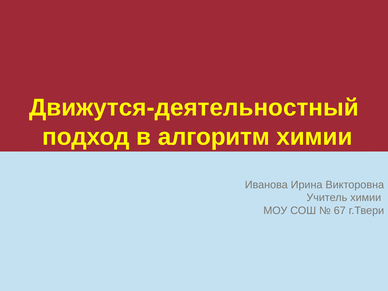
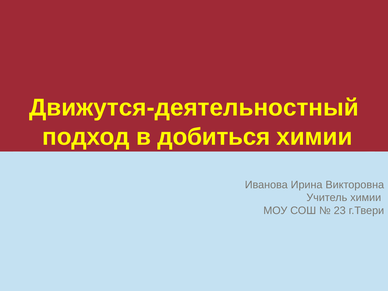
алгоритм: алгоритм -> добиться (214, 137)
67: 67 -> 23 (340, 211)
